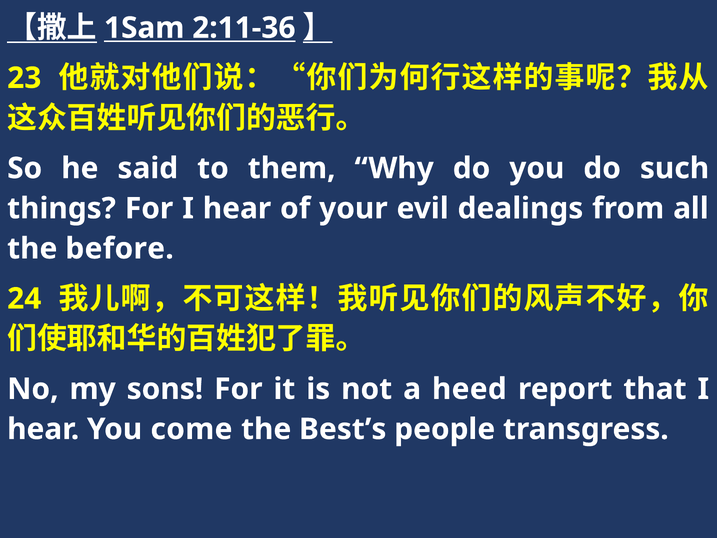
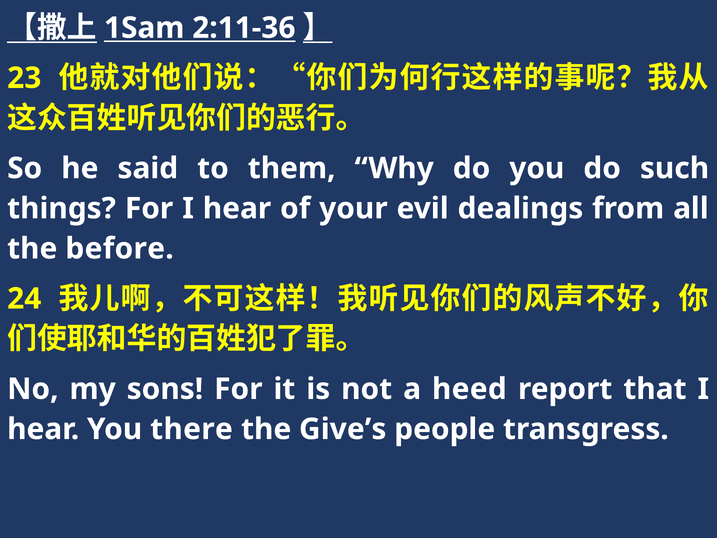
come: come -> there (191, 429)
Best’s: Best’s -> Give’s (343, 429)
